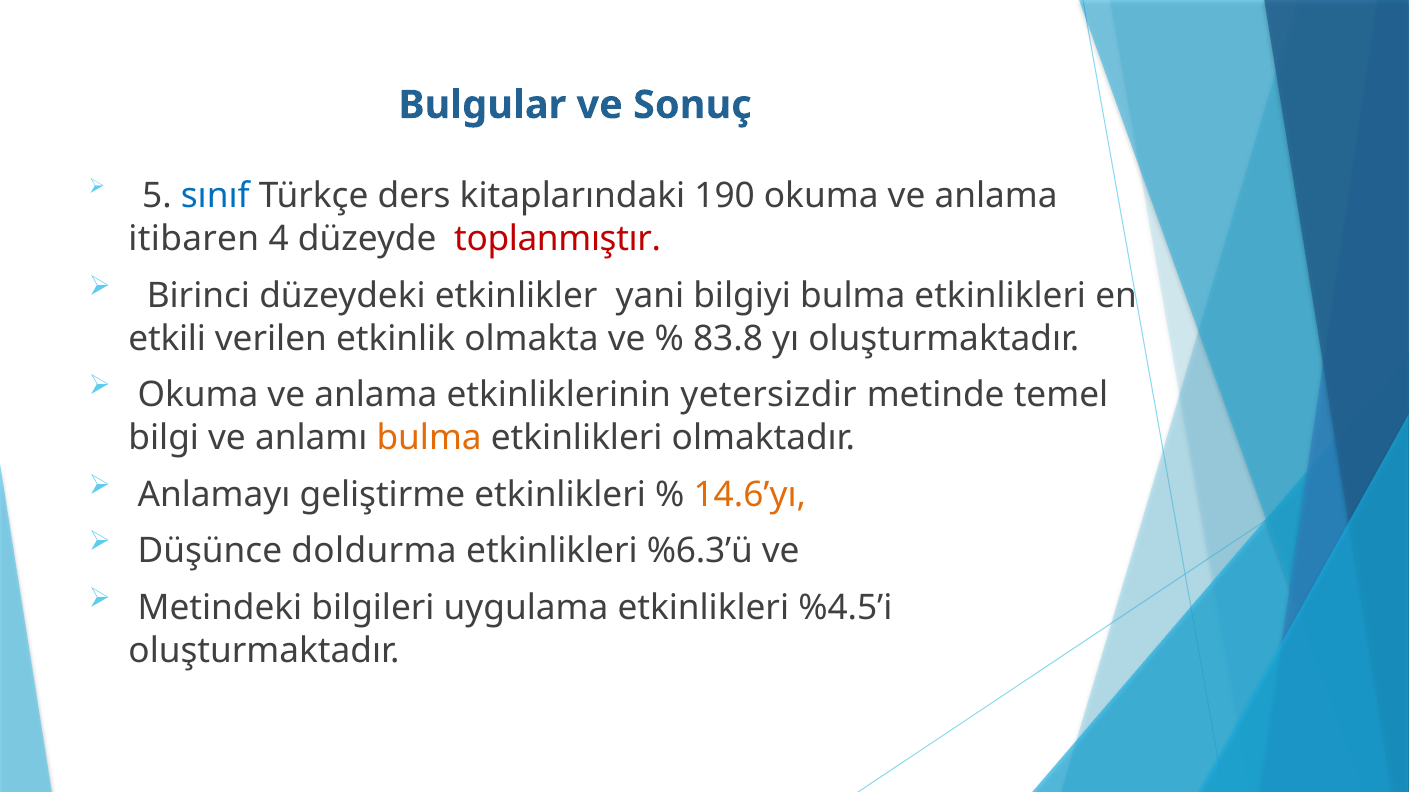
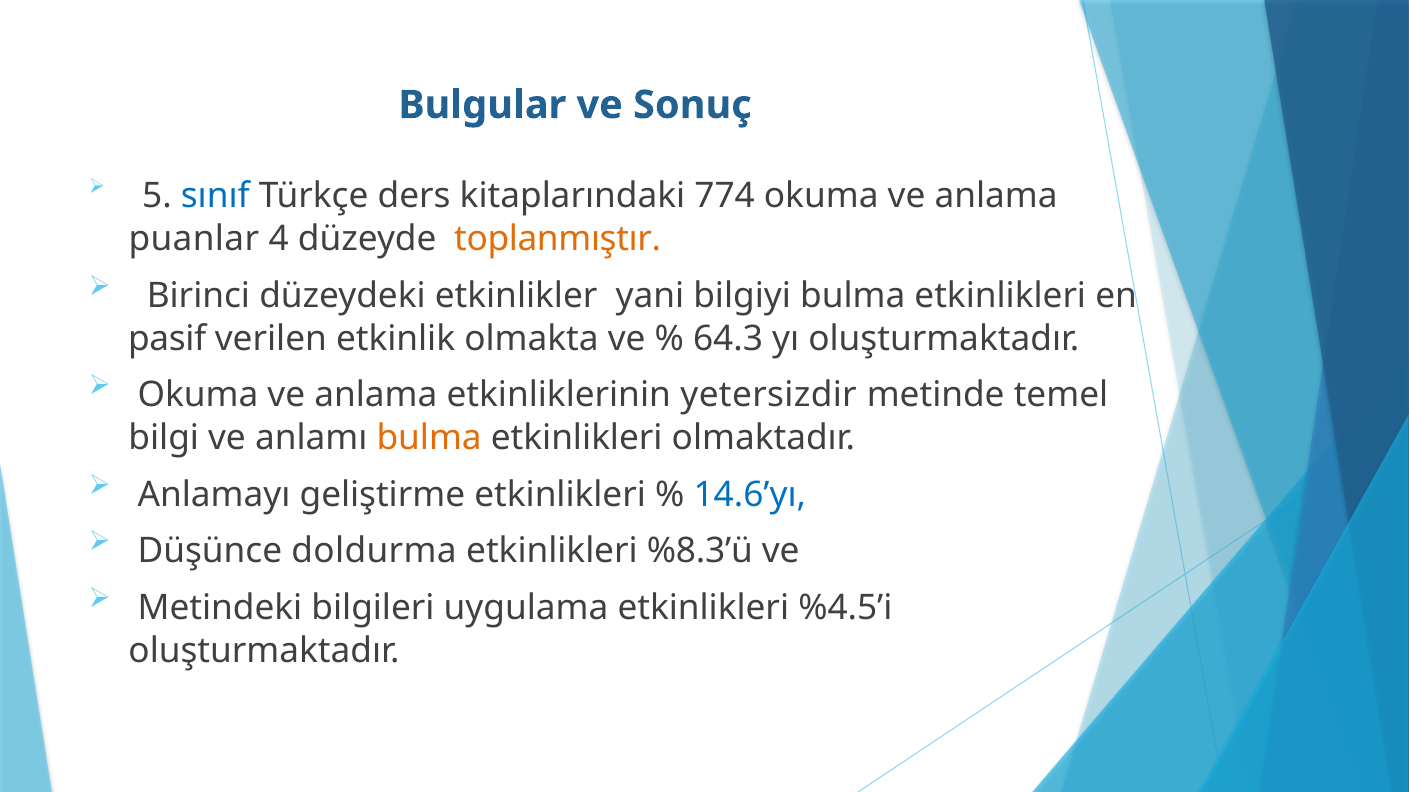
190: 190 -> 774 (725, 196)
itibaren: itibaren -> puanlar (194, 239)
toplanmıştır colour: red -> orange (558, 239)
etkili: etkili -> pasif (167, 339)
83.8: 83.8 -> 64.3 (728, 339)
14.6’yı colour: orange -> blue (750, 495)
%6.3’ü: %6.3’ü -> %8.3’ü (700, 552)
